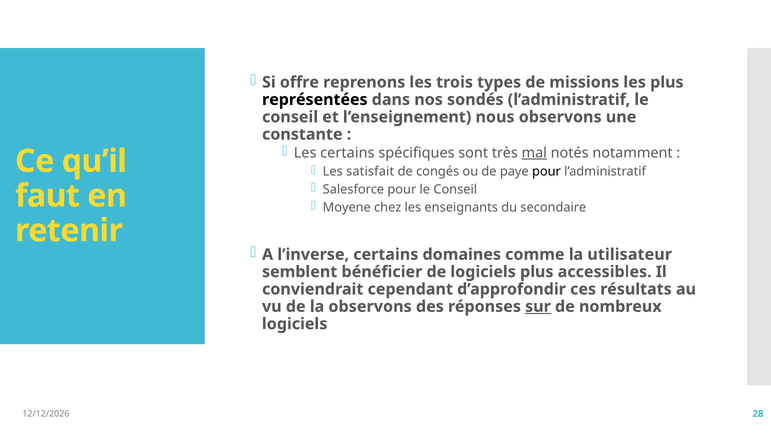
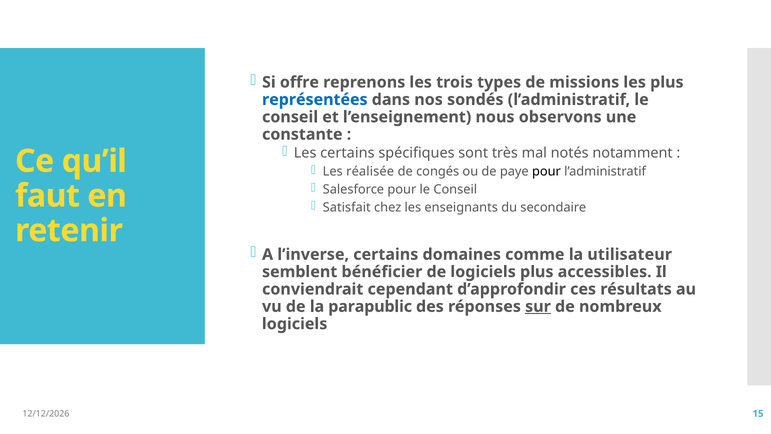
représentées colour: black -> blue (315, 100)
mal underline: present -> none (534, 153)
satisfait: satisfait -> réalisée (370, 172)
Moyene: Moyene -> Satisfait (347, 207)
la observons: observons -> parapublic (370, 306)
28: 28 -> 15 (758, 413)
